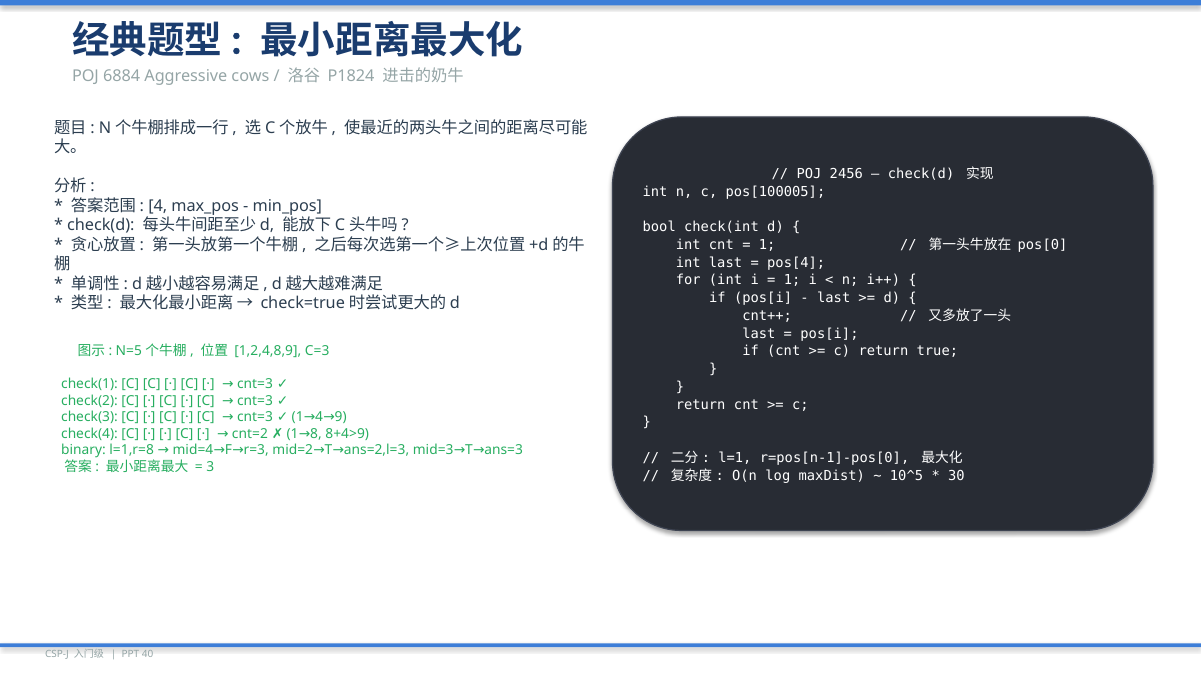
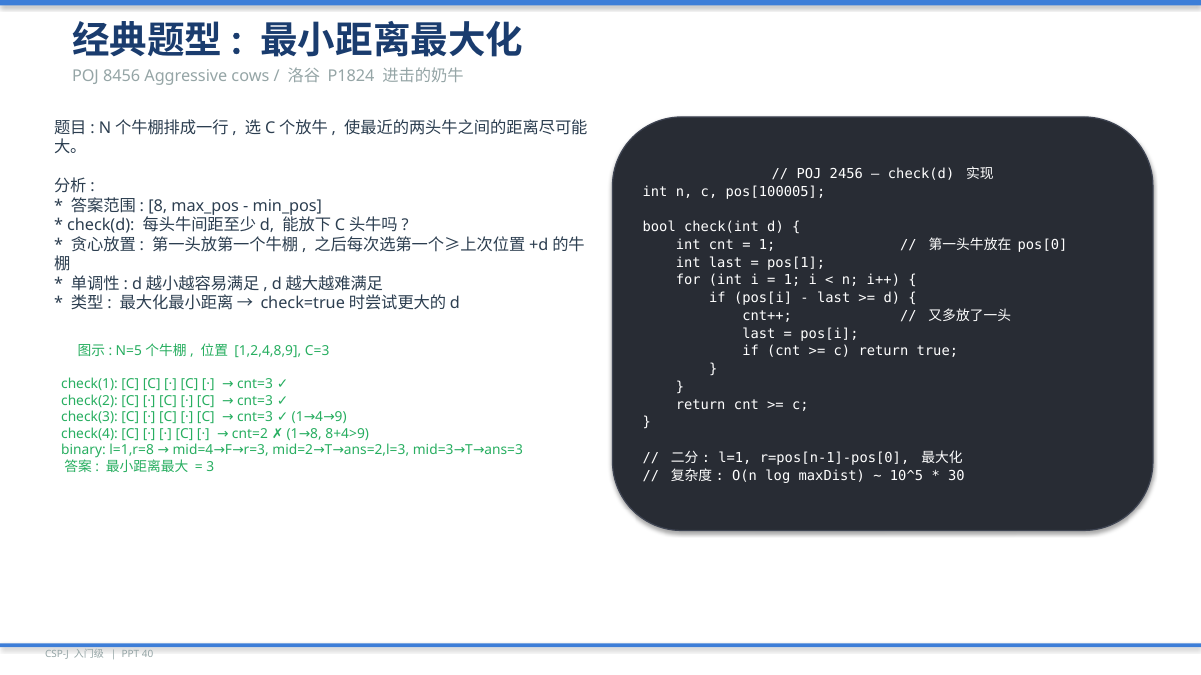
6884: 6884 -> 8456 (122, 76)
4: 4 -> 8 (158, 206)
pos[4: pos[4 -> pos[1 (796, 263)
